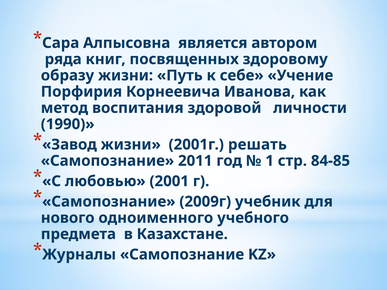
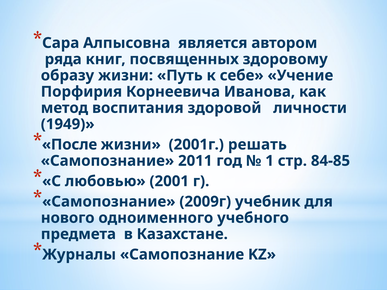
1990: 1990 -> 1949 (68, 124)
Завод: Завод -> После (70, 145)
